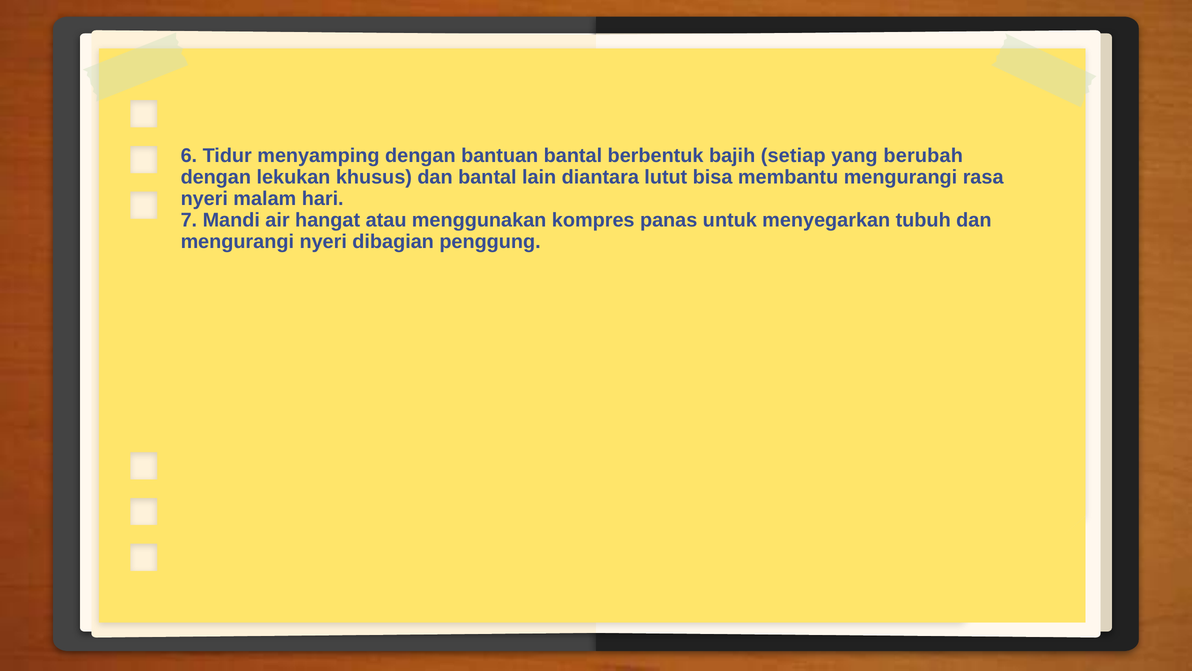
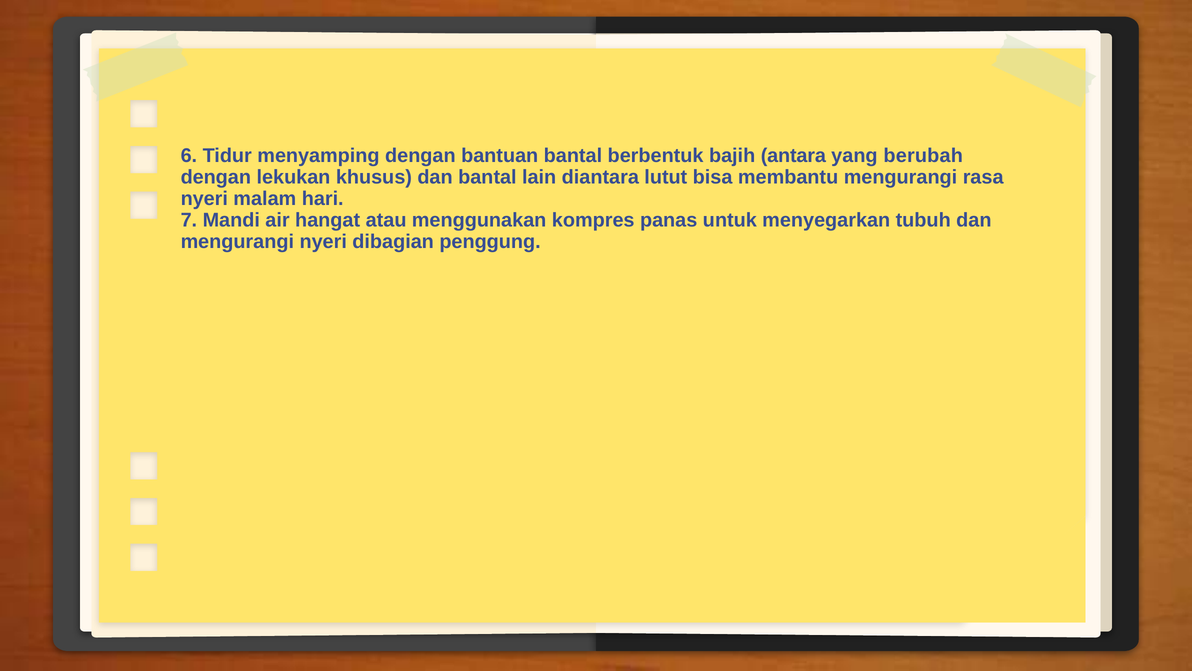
setiap: setiap -> antara (793, 156)
